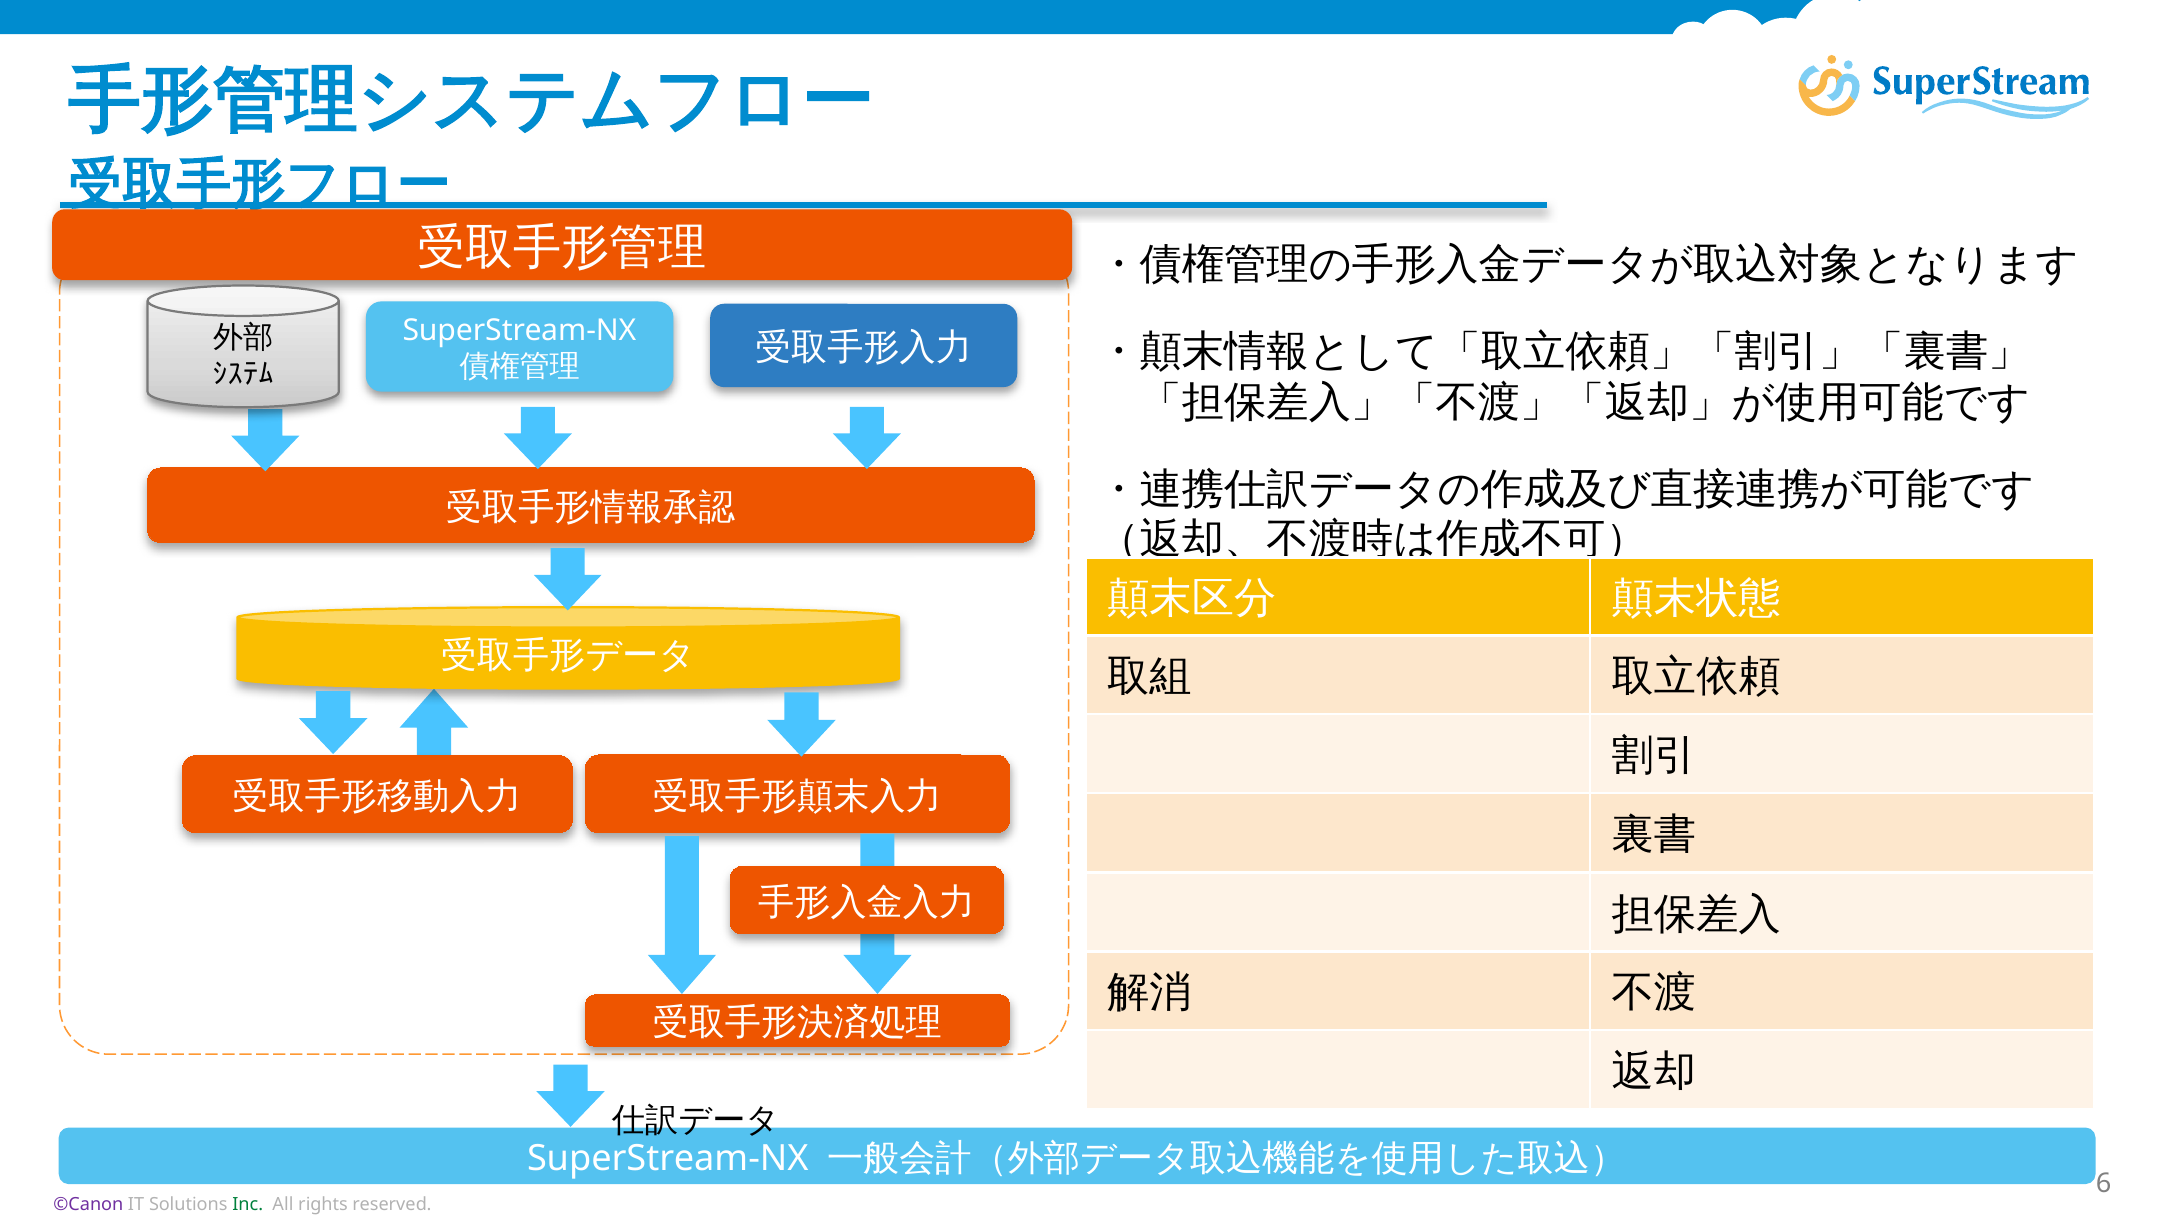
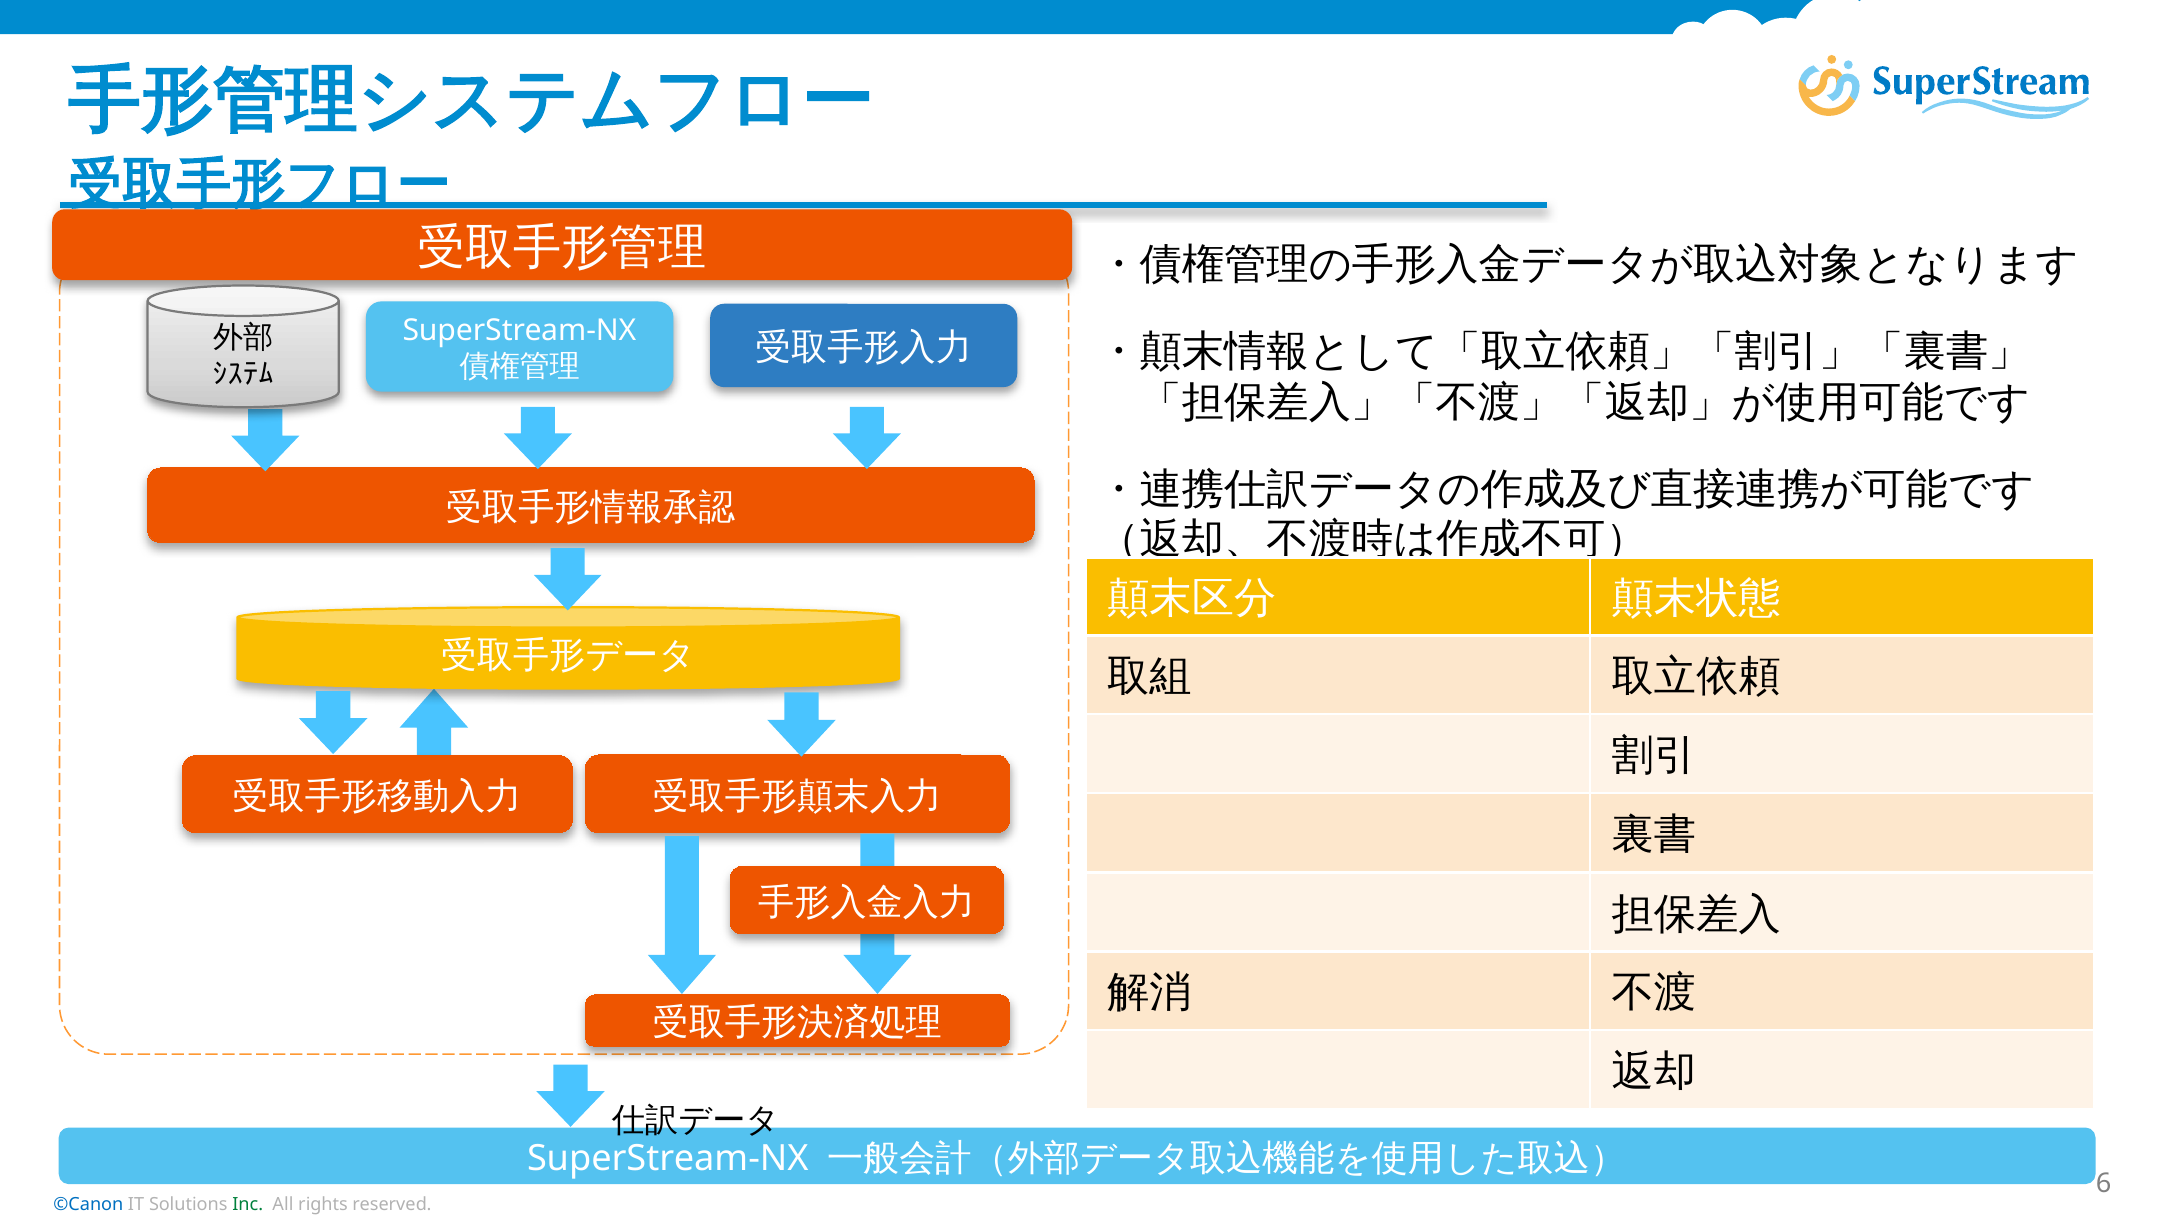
©Canon colour: purple -> blue (88, 1204)
